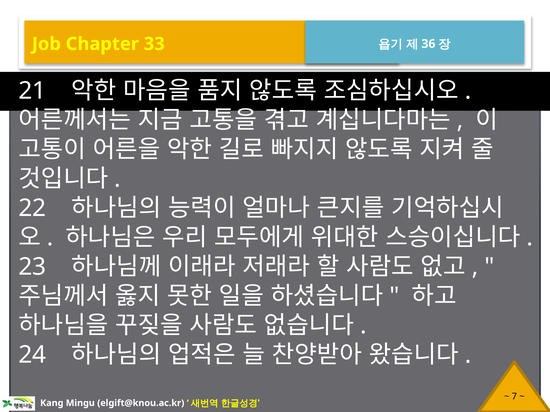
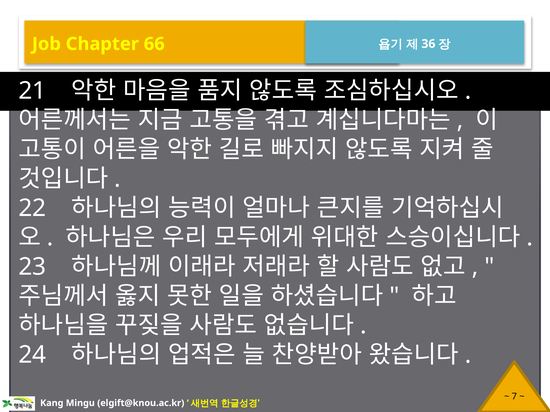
33: 33 -> 66 (154, 44)
